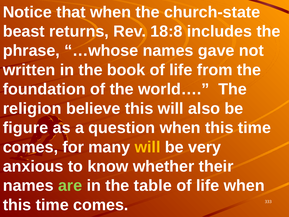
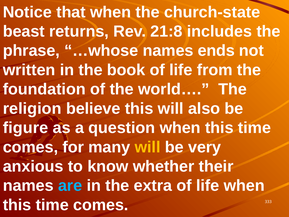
18:8: 18:8 -> 21:8 (166, 31)
gave: gave -> ends (216, 51)
are colour: light green -> light blue (70, 185)
table: table -> extra (153, 185)
